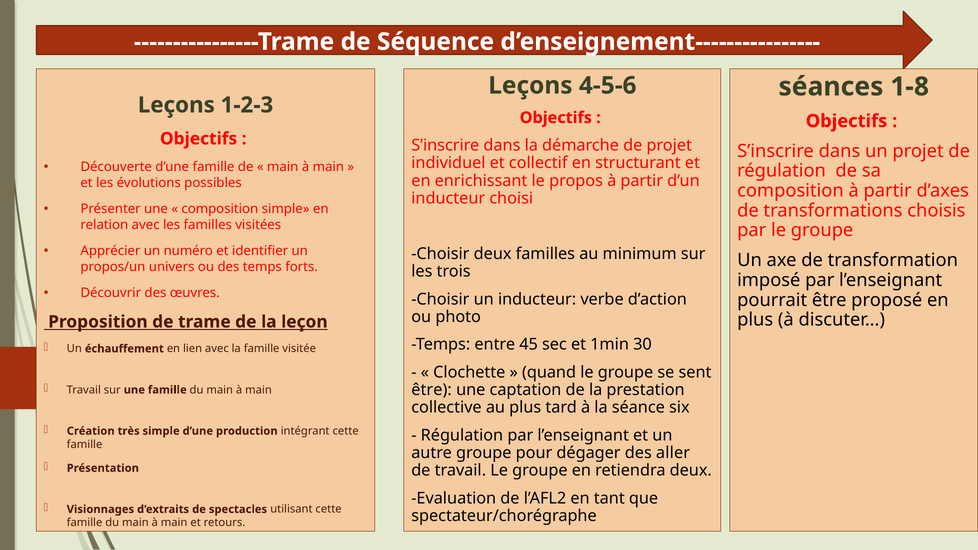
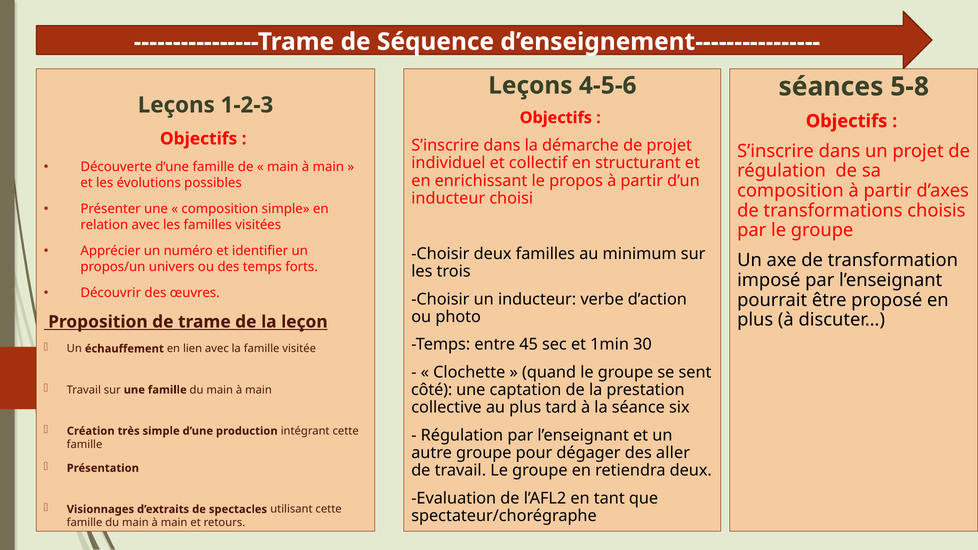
1-8: 1-8 -> 5-8 (910, 87)
être: être -> côté (432, 390)
